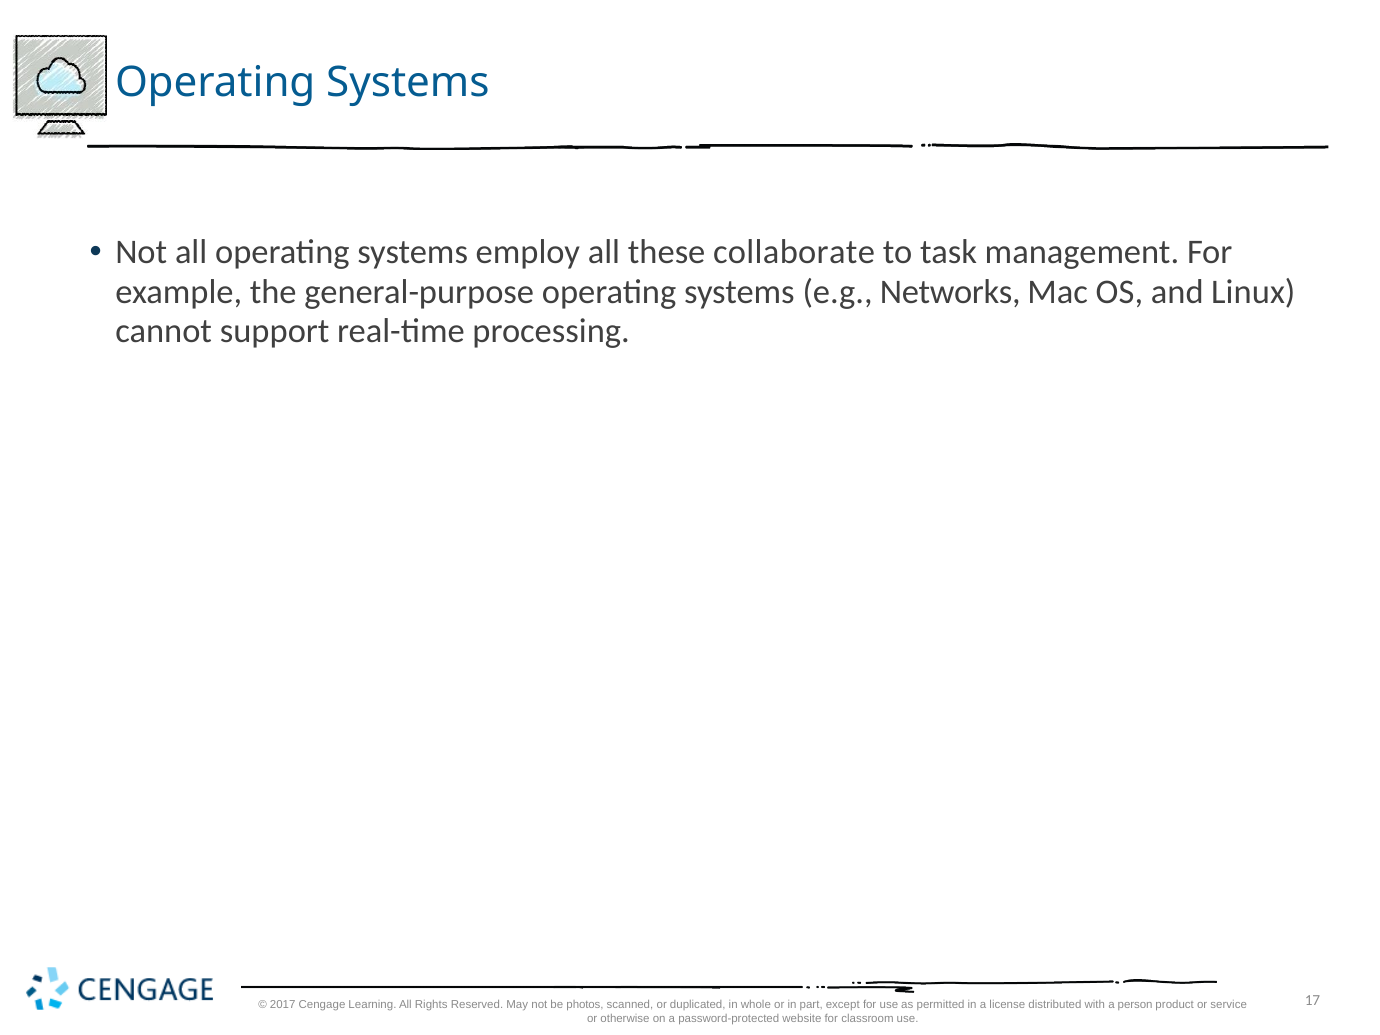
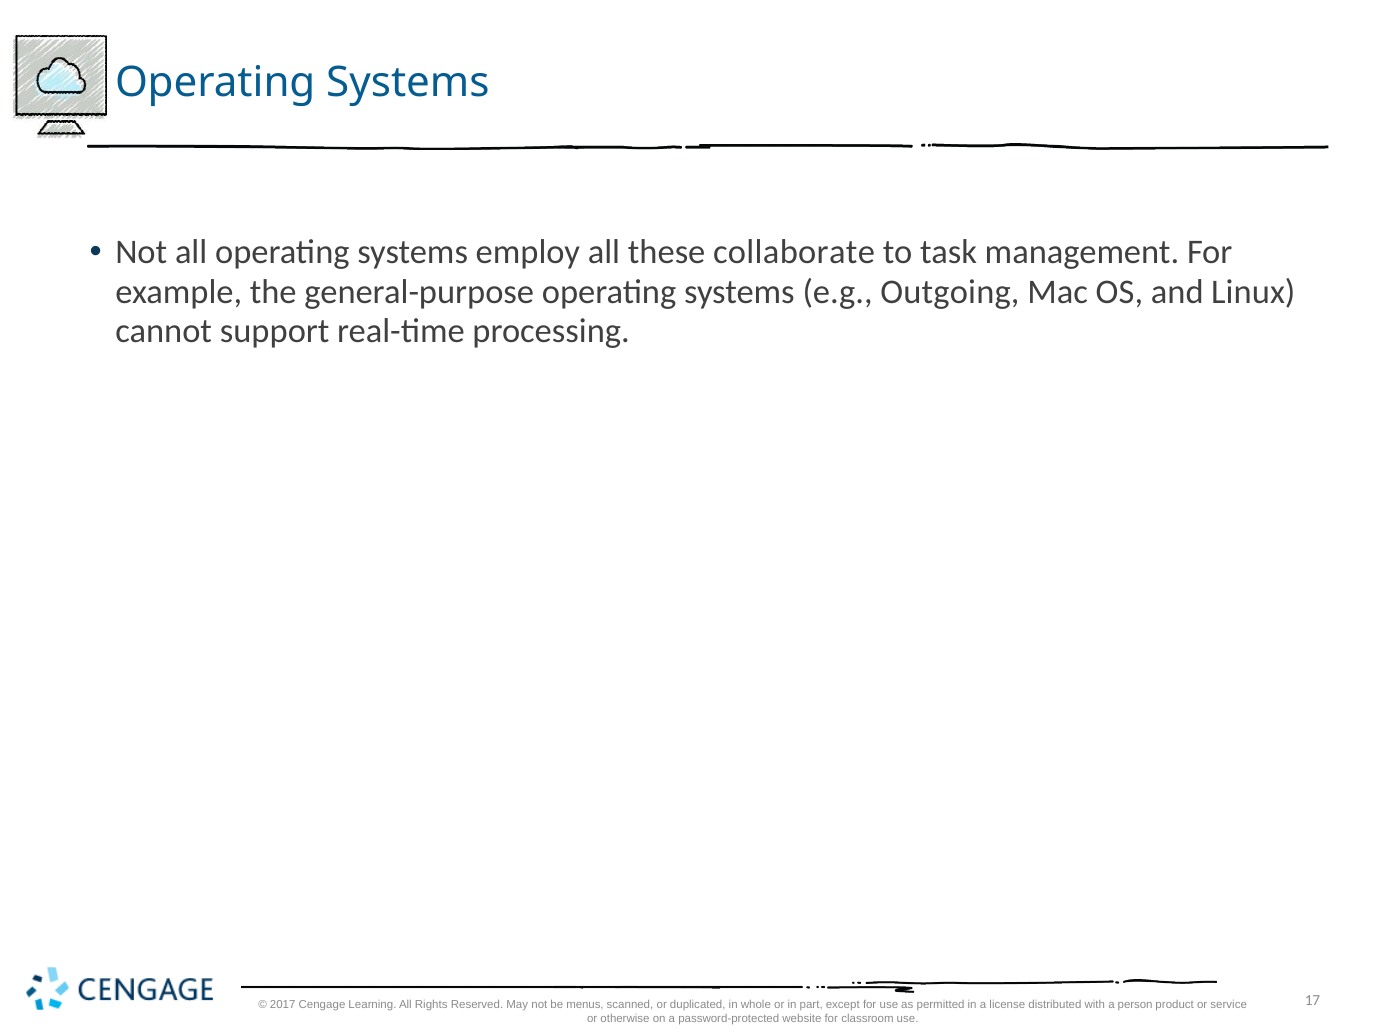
Networks: Networks -> Outgoing (950, 292)
photos: photos -> menus (585, 1005)
